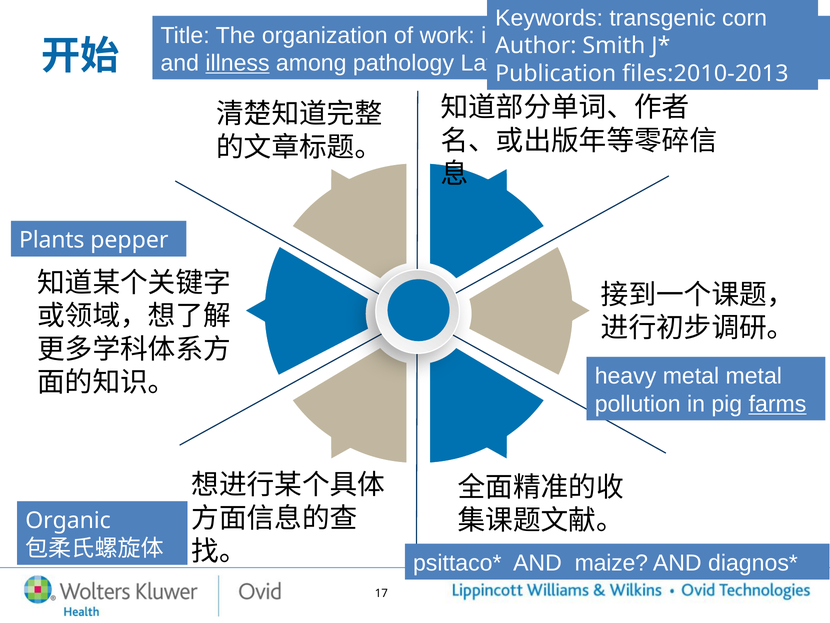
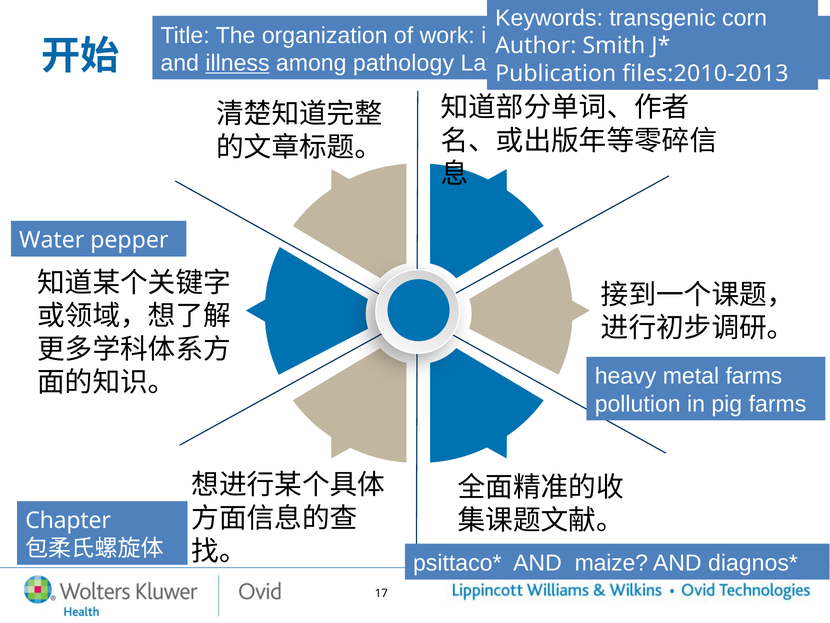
Plants: Plants -> Water (52, 240)
metal metal: metal -> farms (754, 376)
farms underline: present -> none (778, 404)
Organic: Organic -> Chapter (68, 520)
